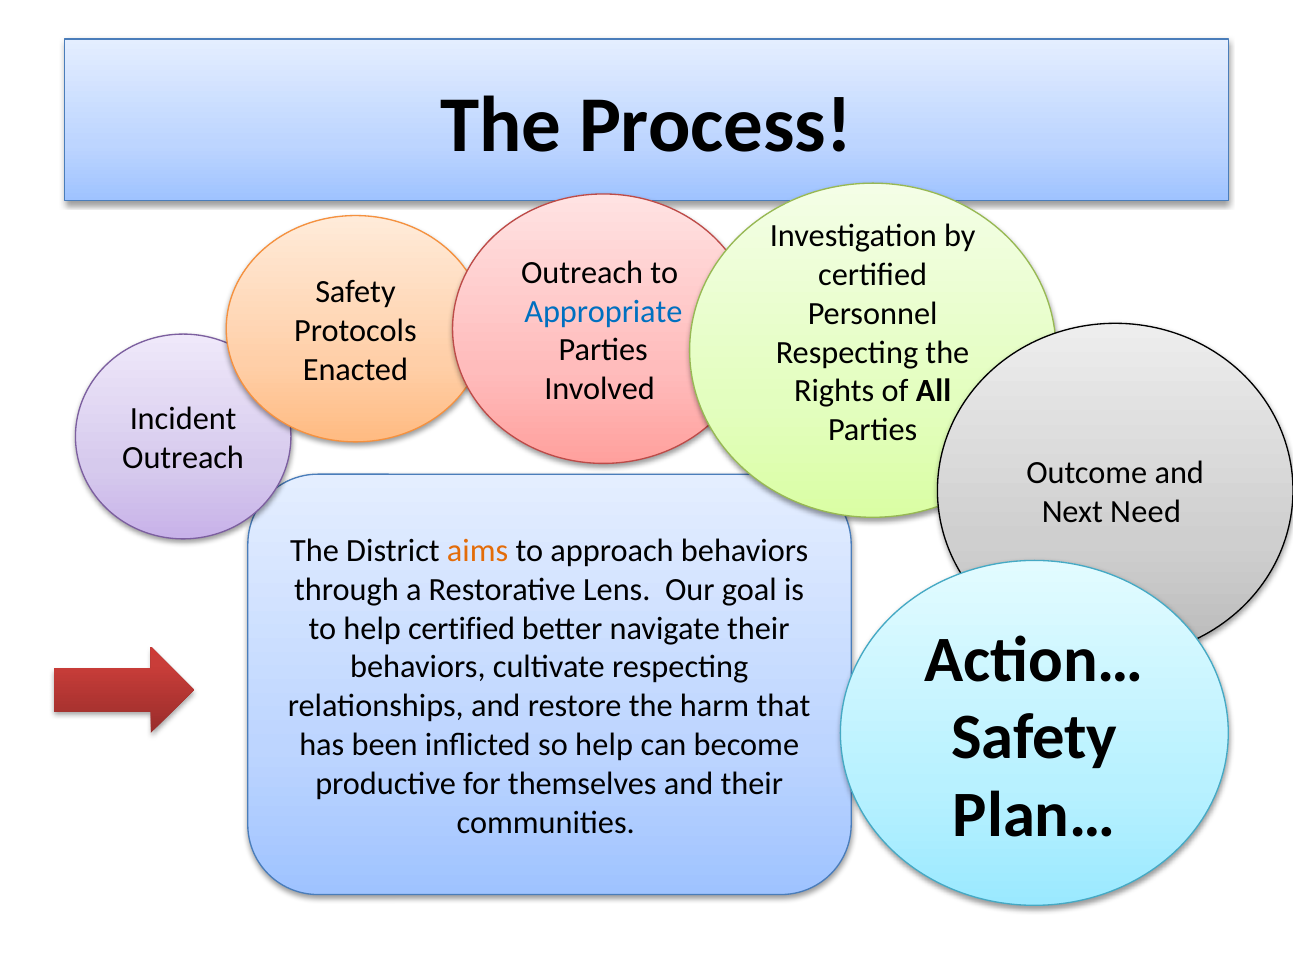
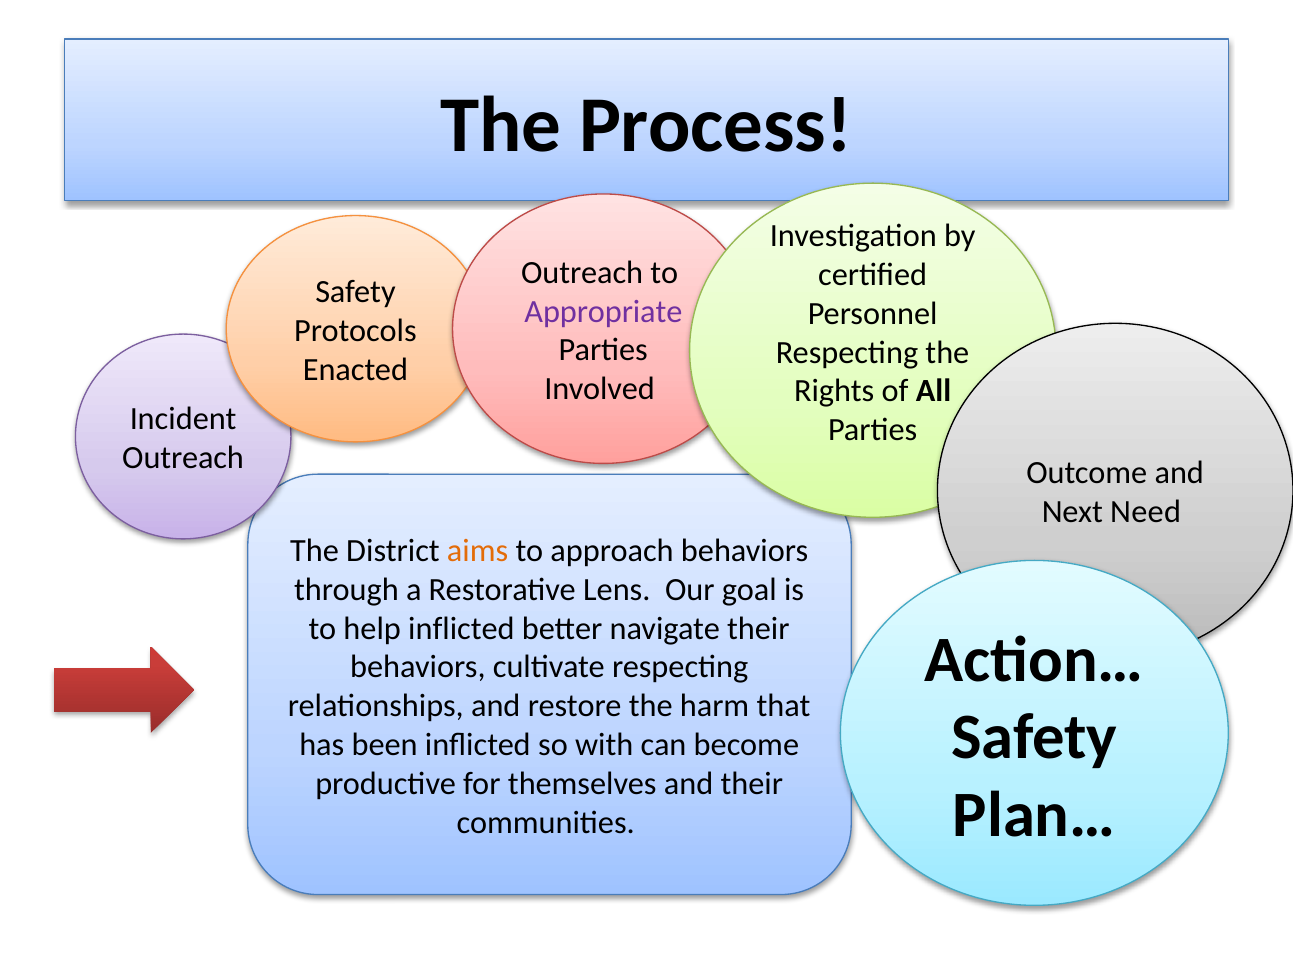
Appropriate colour: blue -> purple (603, 311)
help certified: certified -> inflicted (461, 628)
so help: help -> with (604, 745)
